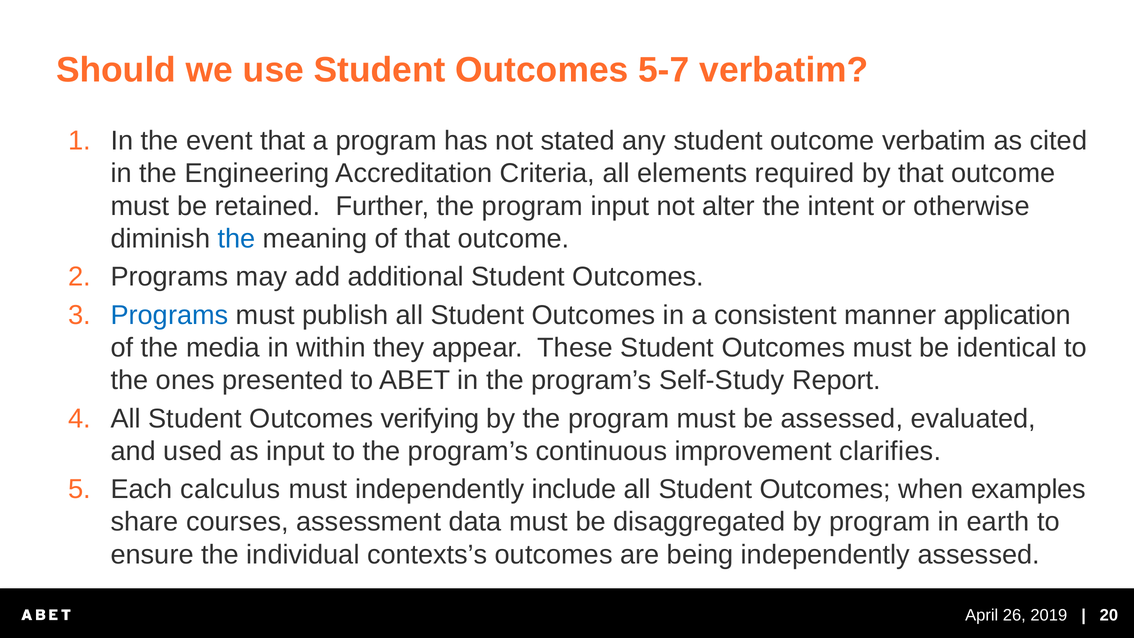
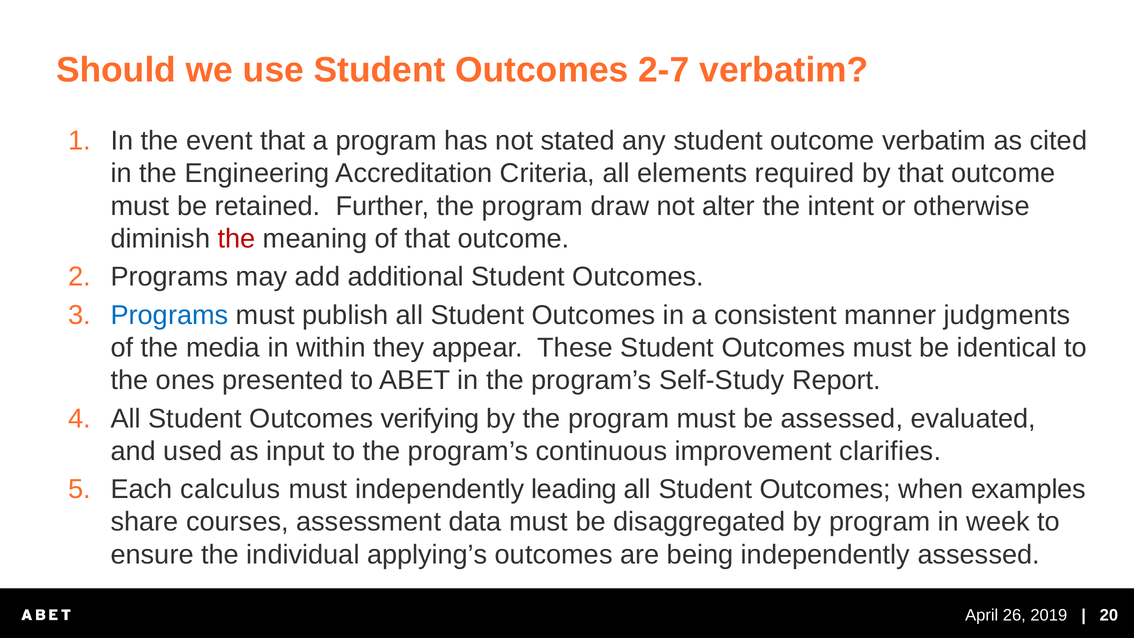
5-7: 5-7 -> 2-7 (664, 70)
program input: input -> draw (620, 206)
the colour: blue -> red (237, 239)
application: application -> judgments (1007, 315)
include: include -> leading (574, 489)
earth: earth -> week (998, 522)
contexts’s: contexts’s -> applying’s (427, 554)
